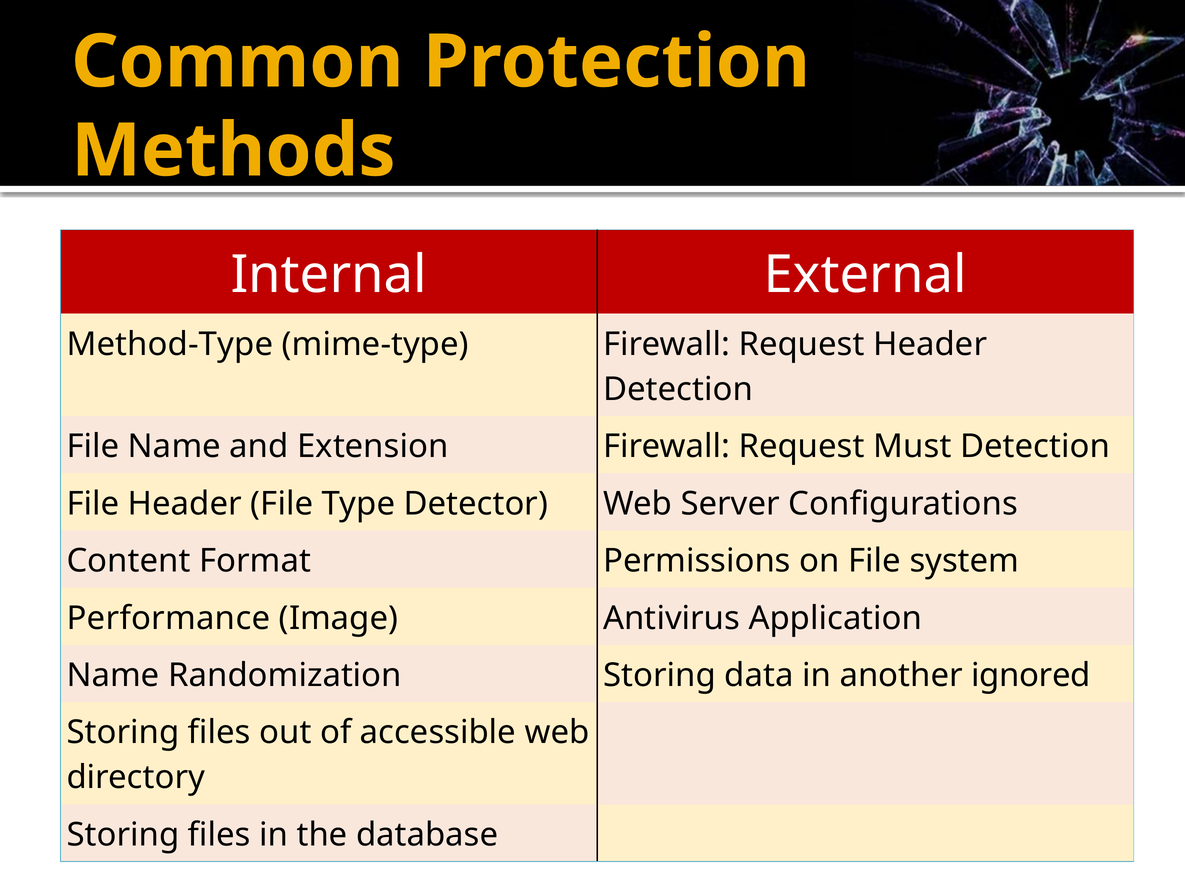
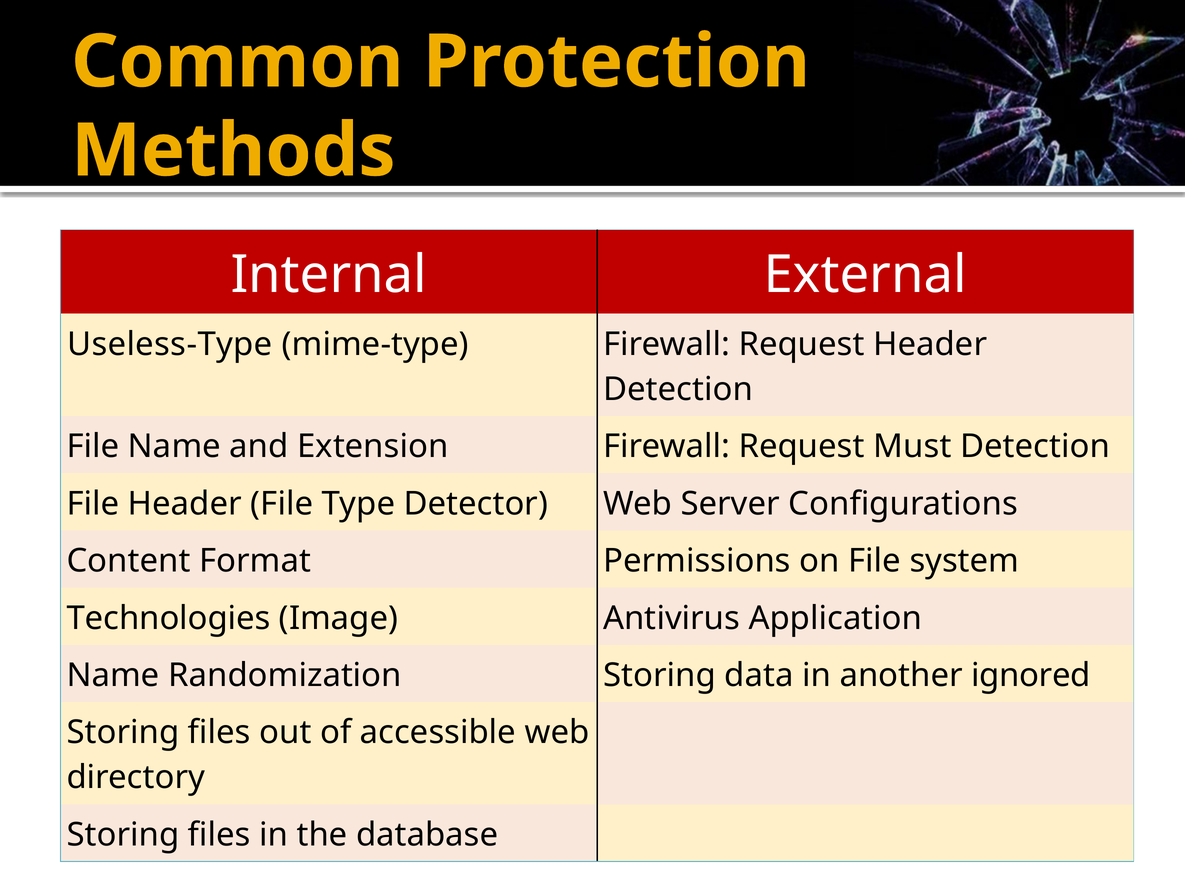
Method-Type: Method-Type -> Useless-Type (170, 344)
Performance: Performance -> Technologies (169, 618)
